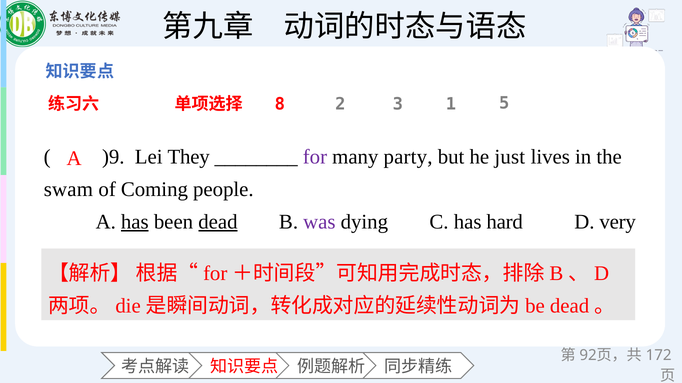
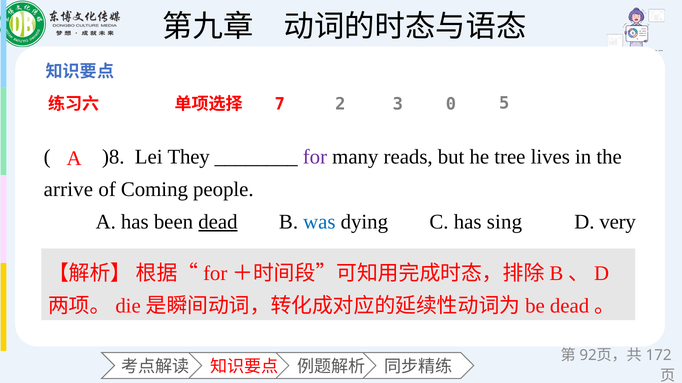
8: 8 -> 7 (280, 104)
1: 1 -> 0 (451, 104)
)9: )9 -> )8 (113, 157)
party: party -> reads (408, 157)
just: just -> tree (510, 157)
swam: swam -> arrive (68, 190)
has underline: present -> none (135, 222)
was colour: purple -> blue (319, 222)
hard: hard -> sing (504, 222)
